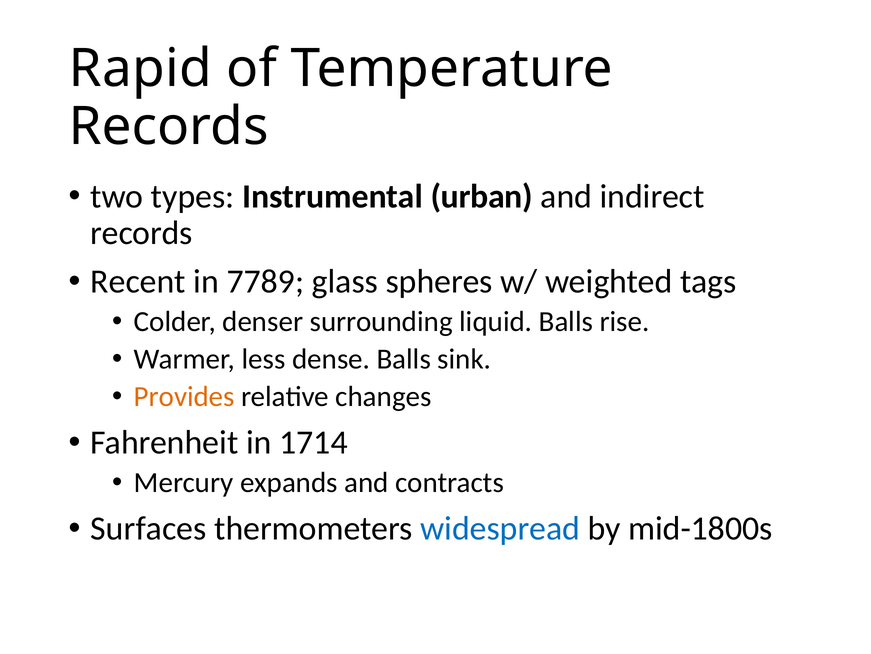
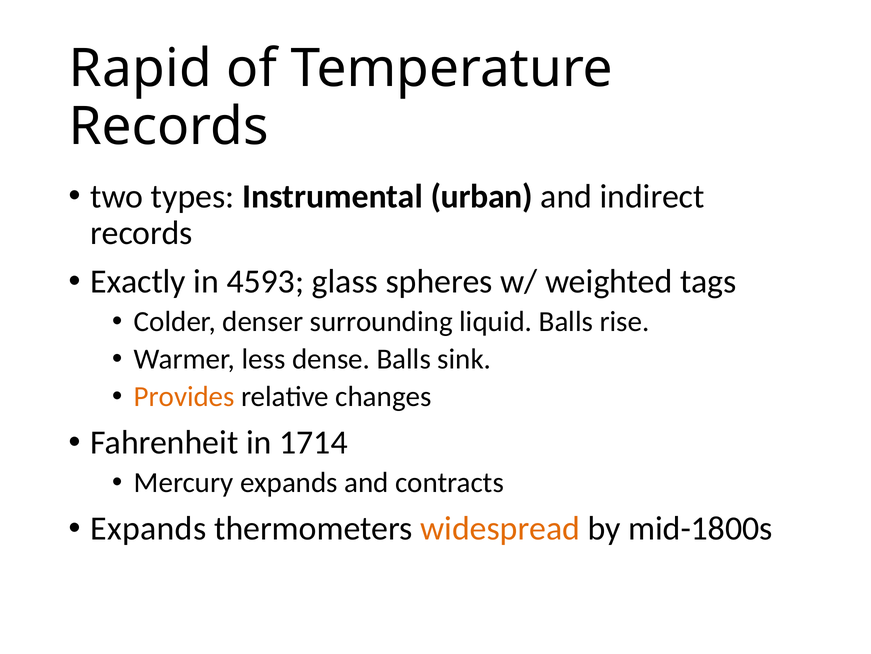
Recent: Recent -> Exactly (138, 281)
7789: 7789 -> 4593 (265, 281)
Surfaces: Surfaces -> Expands (148, 528)
widespread colour: blue -> orange (500, 528)
